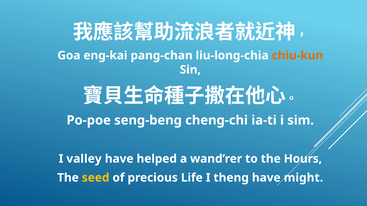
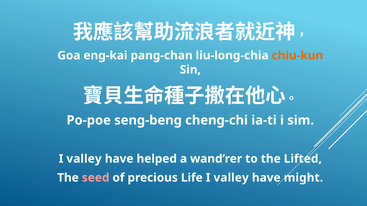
Hours: Hours -> Lifted (303, 159)
seed colour: yellow -> pink (96, 178)
Life I theng: theng -> valley (231, 178)
